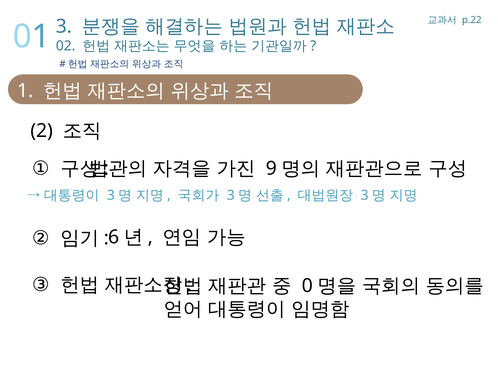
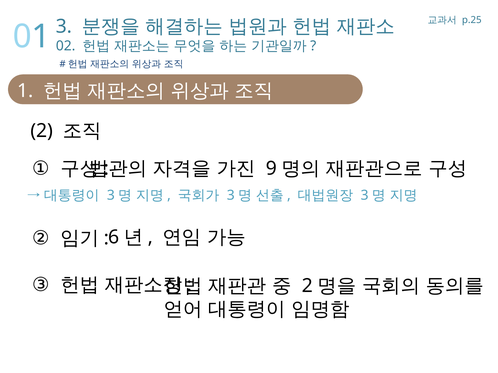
p.22: p.22 -> p.25 (472, 20)
0: 0 -> 2 (307, 286)
